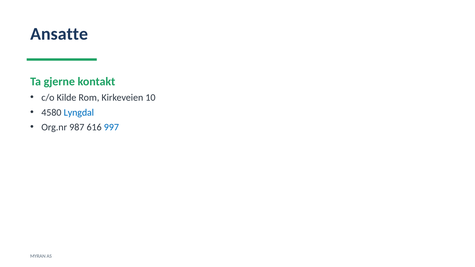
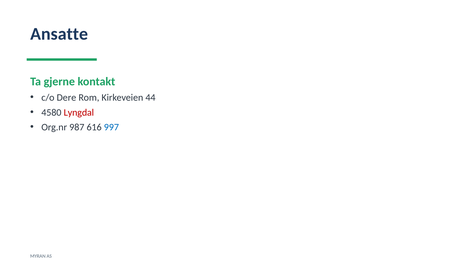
Kilde: Kilde -> Dere (66, 98)
10: 10 -> 44 (150, 98)
Lyngdal colour: blue -> red (79, 113)
